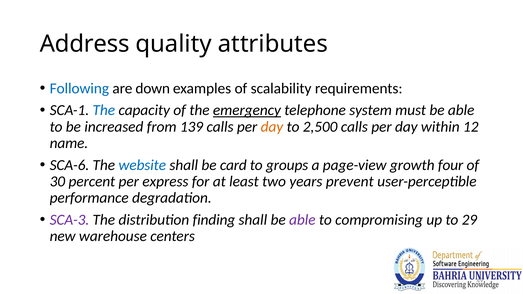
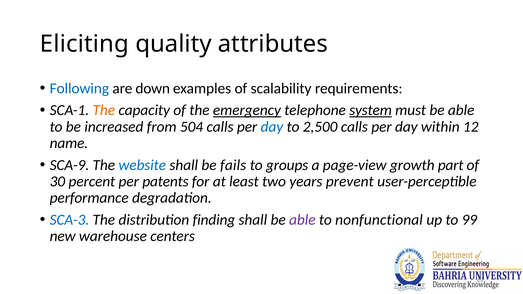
Address: Address -> Eliciting (84, 44)
The colour: blue -> orange (104, 110)
system underline: none -> present (371, 110)
139: 139 -> 504 (192, 127)
day colour: orange -> blue (272, 127)
SCA-6: SCA-6 -> SCA-9 (69, 165)
card: card -> fails (233, 165)
four: four -> part (451, 165)
express: express -> patents (165, 182)
SCA-3 colour: purple -> blue (69, 220)
compromising: compromising -> nonfunctional (379, 220)
29: 29 -> 99 (469, 220)
